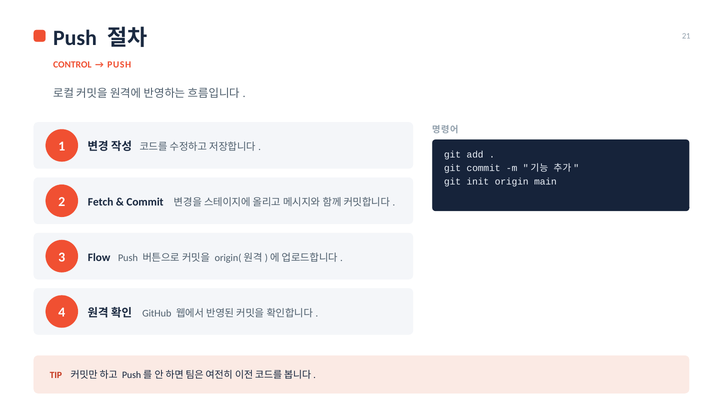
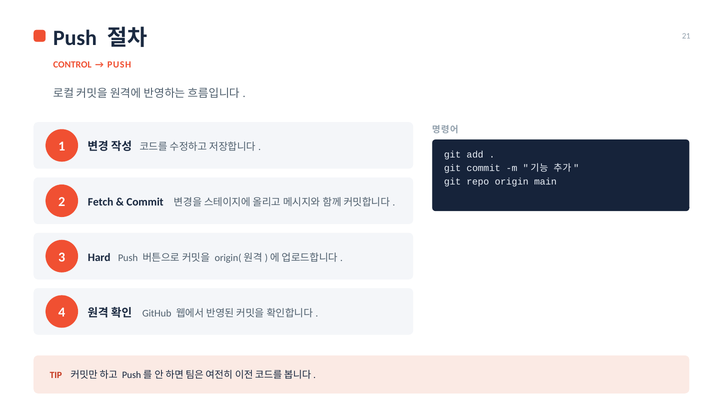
init: init -> repo (478, 181)
Flow: Flow -> Hard (99, 257)
